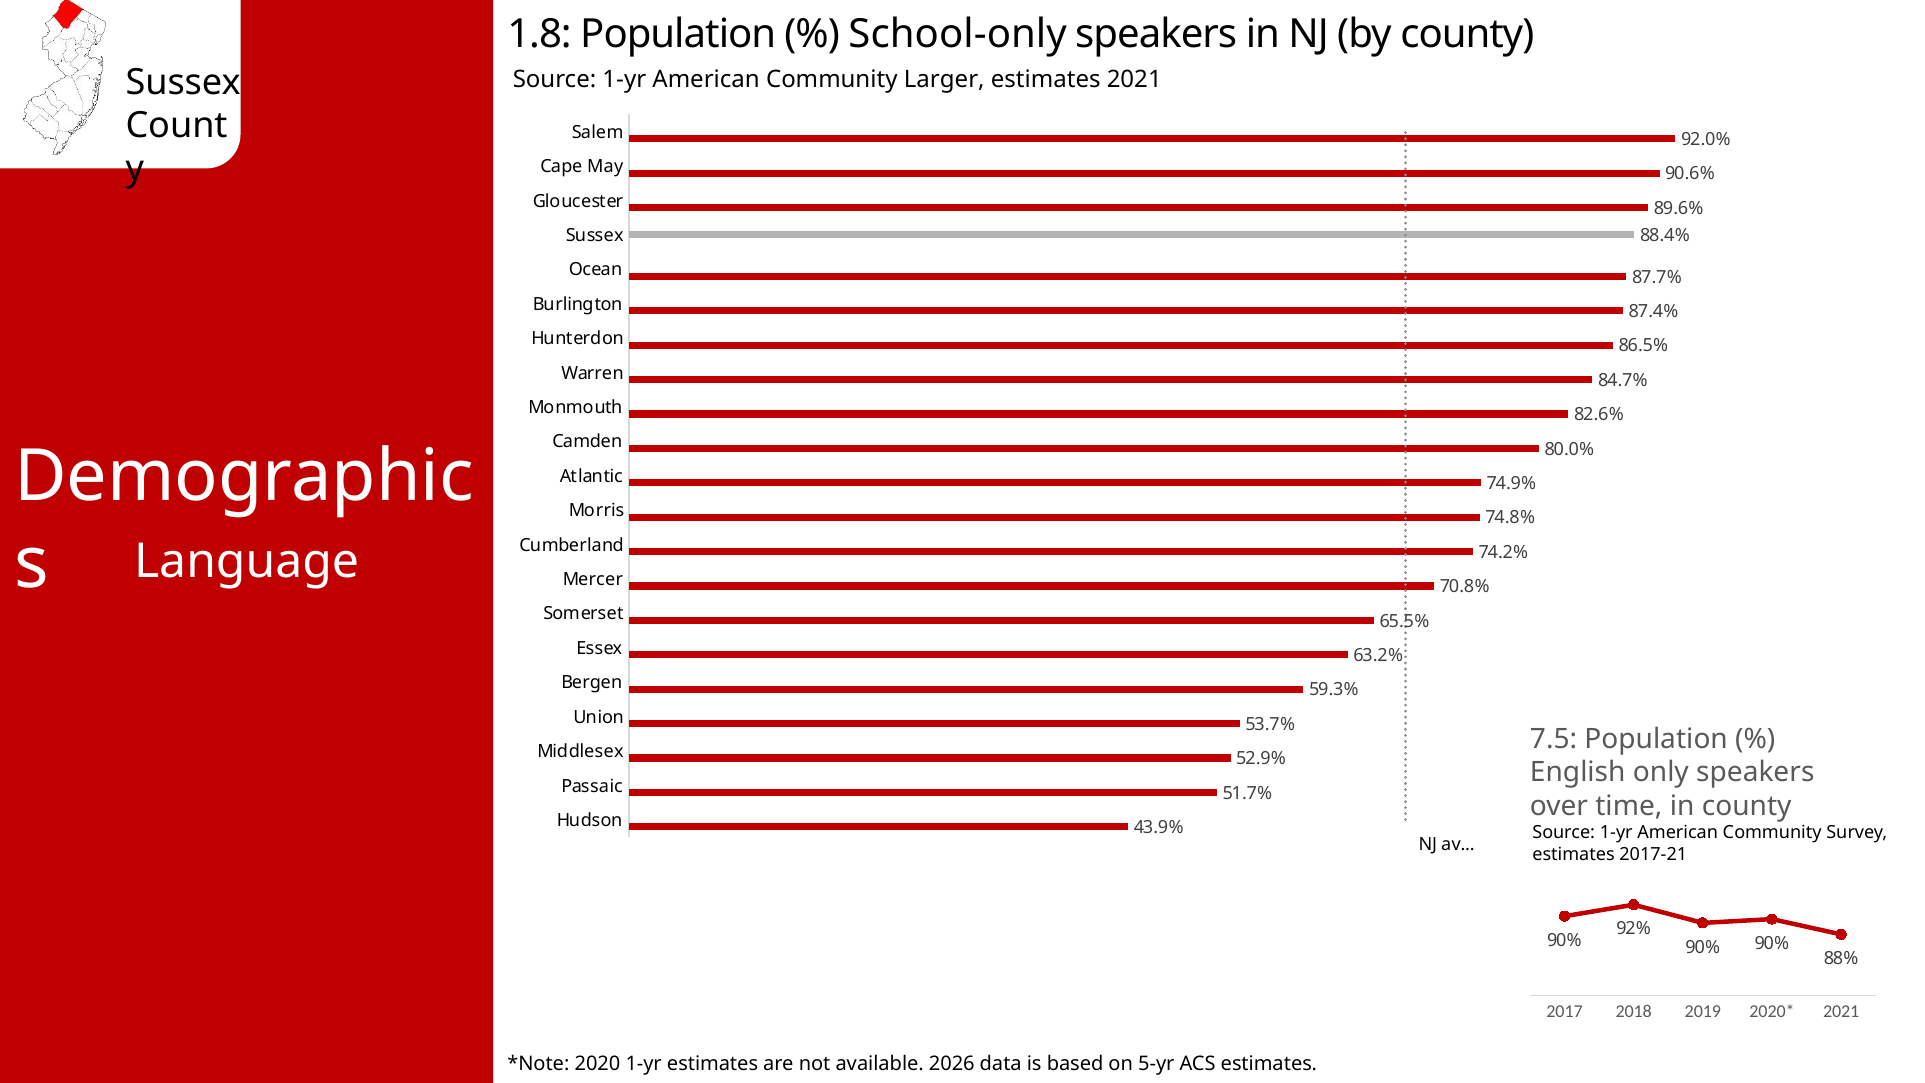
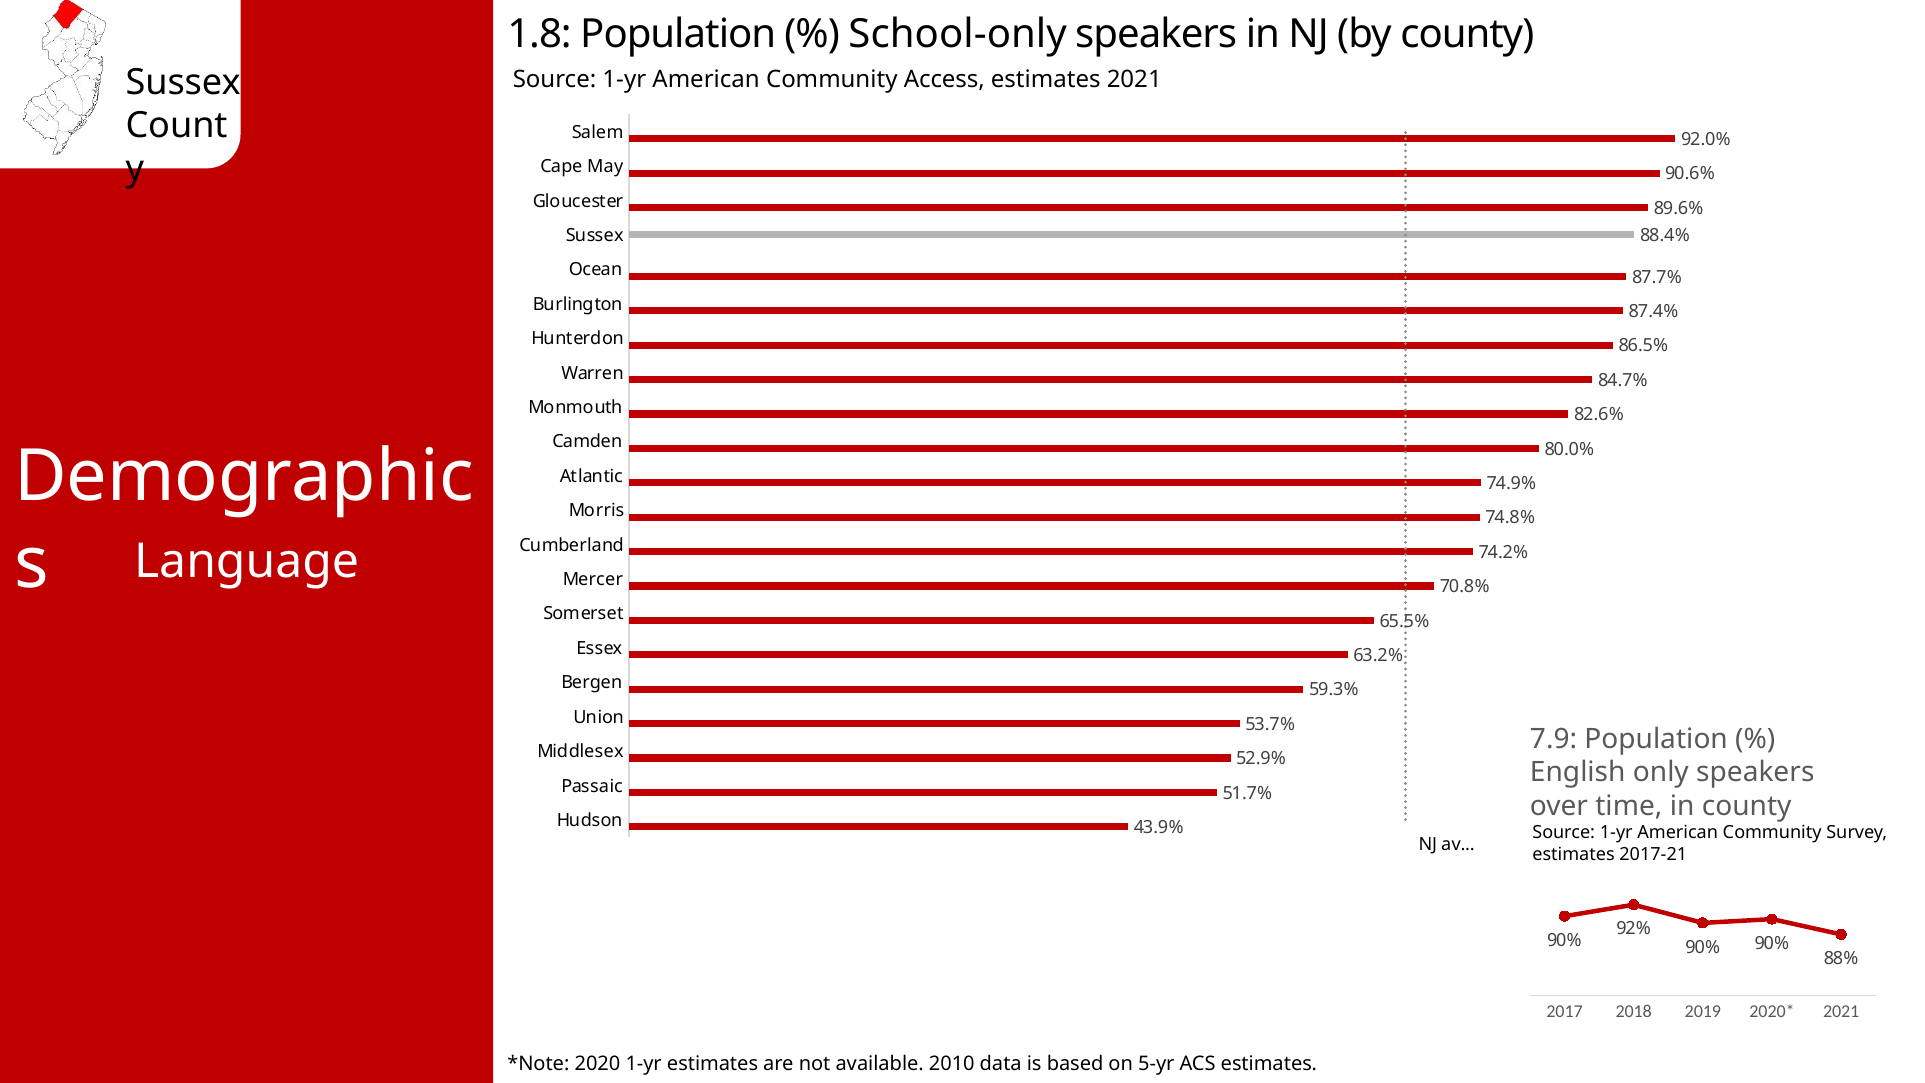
Larger: Larger -> Access (944, 79)
7.5: 7.5 -> 7.9 (1554, 739)
2026: 2026 -> 2010 (952, 1063)
